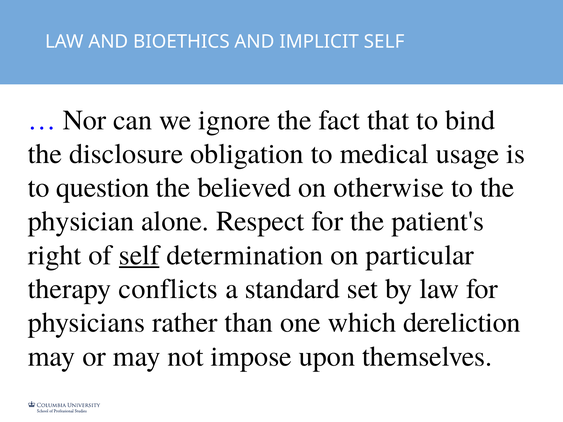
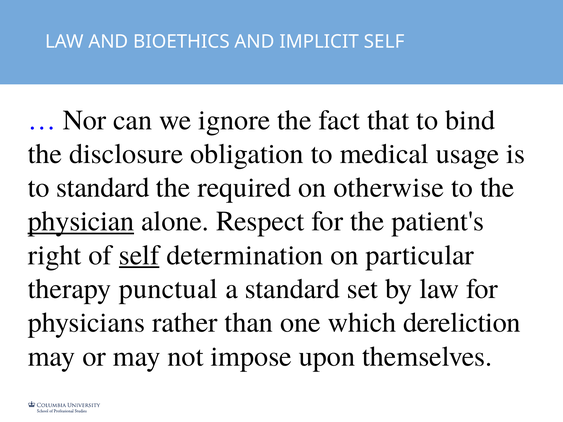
to question: question -> standard (103, 188)
believed: believed -> required (244, 188)
physician underline: none -> present (81, 221)
conflicts: conflicts -> punctual (168, 289)
